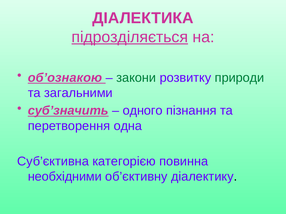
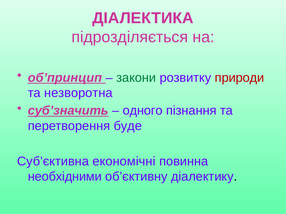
підрозділяється underline: present -> none (130, 37)
об’ознакою: об’ознакою -> об’принцип (65, 78)
природи colour: green -> red (240, 78)
загальними: загальними -> незворотна (78, 93)
одна: одна -> буде (128, 126)
категорією: категорією -> економічні (124, 162)
